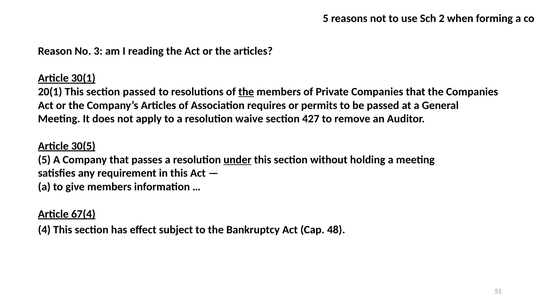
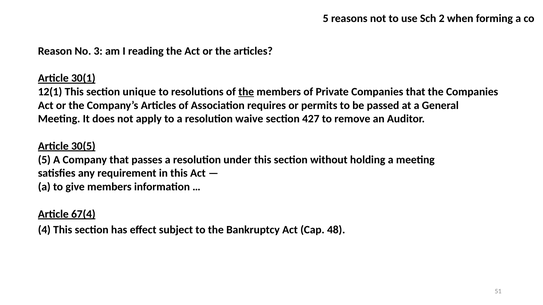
20(1: 20(1 -> 12(1 (50, 92)
section passed: passed -> unique (139, 92)
under underline: present -> none (237, 160)
